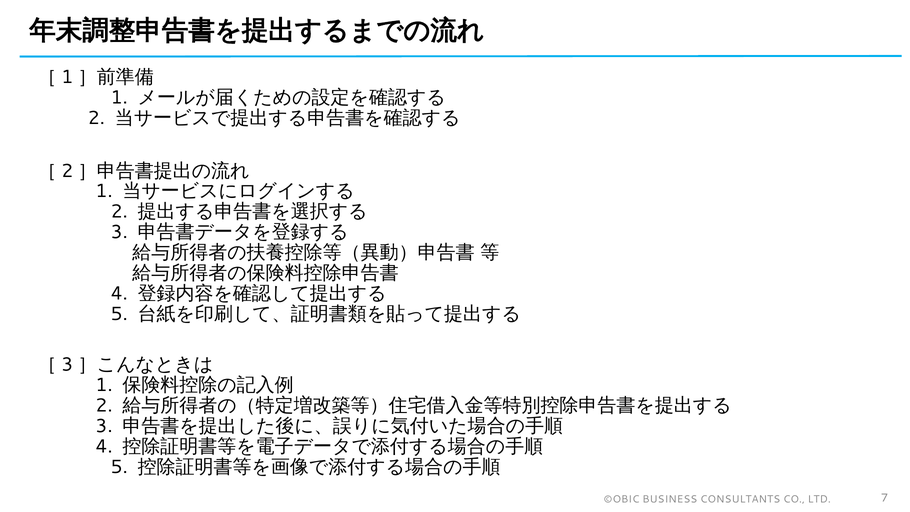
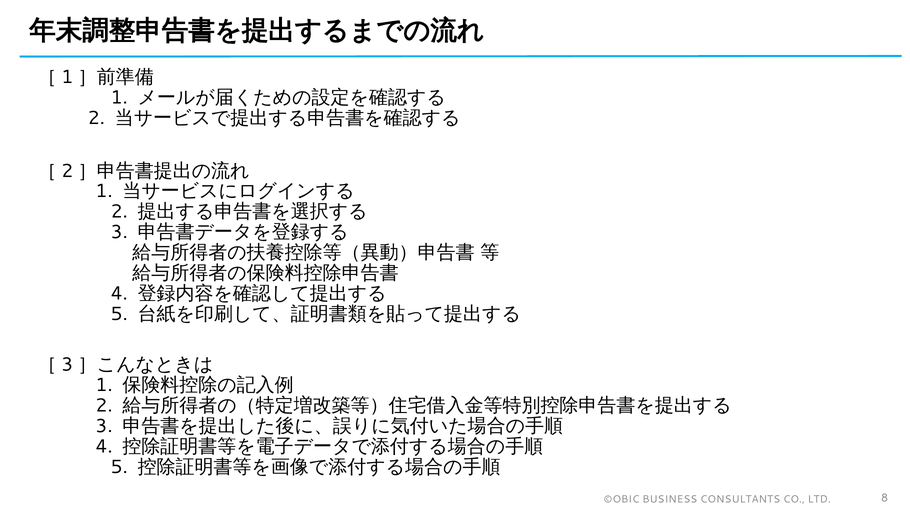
7: 7 -> 8 (885, 498)
